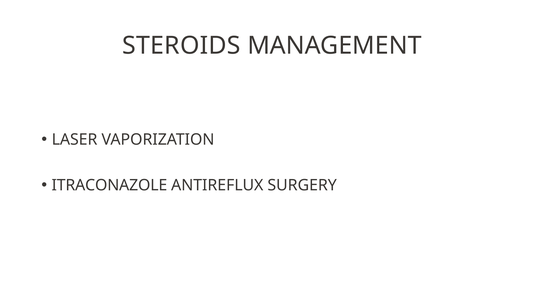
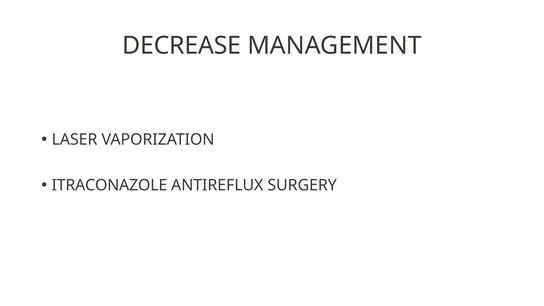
STEROIDS: STEROIDS -> DECREASE (182, 46)
